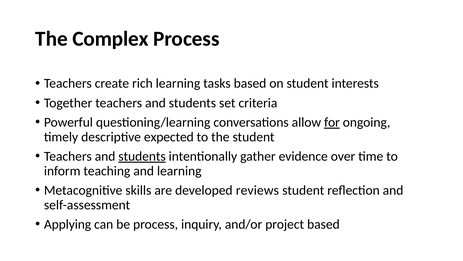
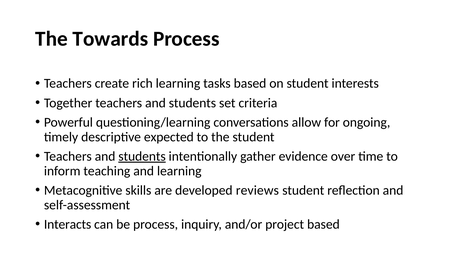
Complex: Complex -> Towards (110, 39)
for underline: present -> none (332, 122)
Applying: Applying -> Interacts (68, 224)
